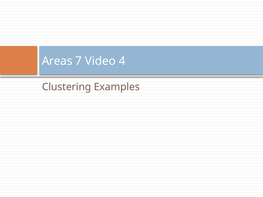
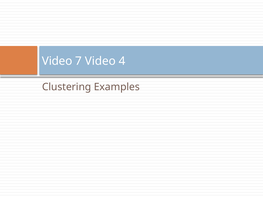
Areas: Areas -> Video (57, 61)
